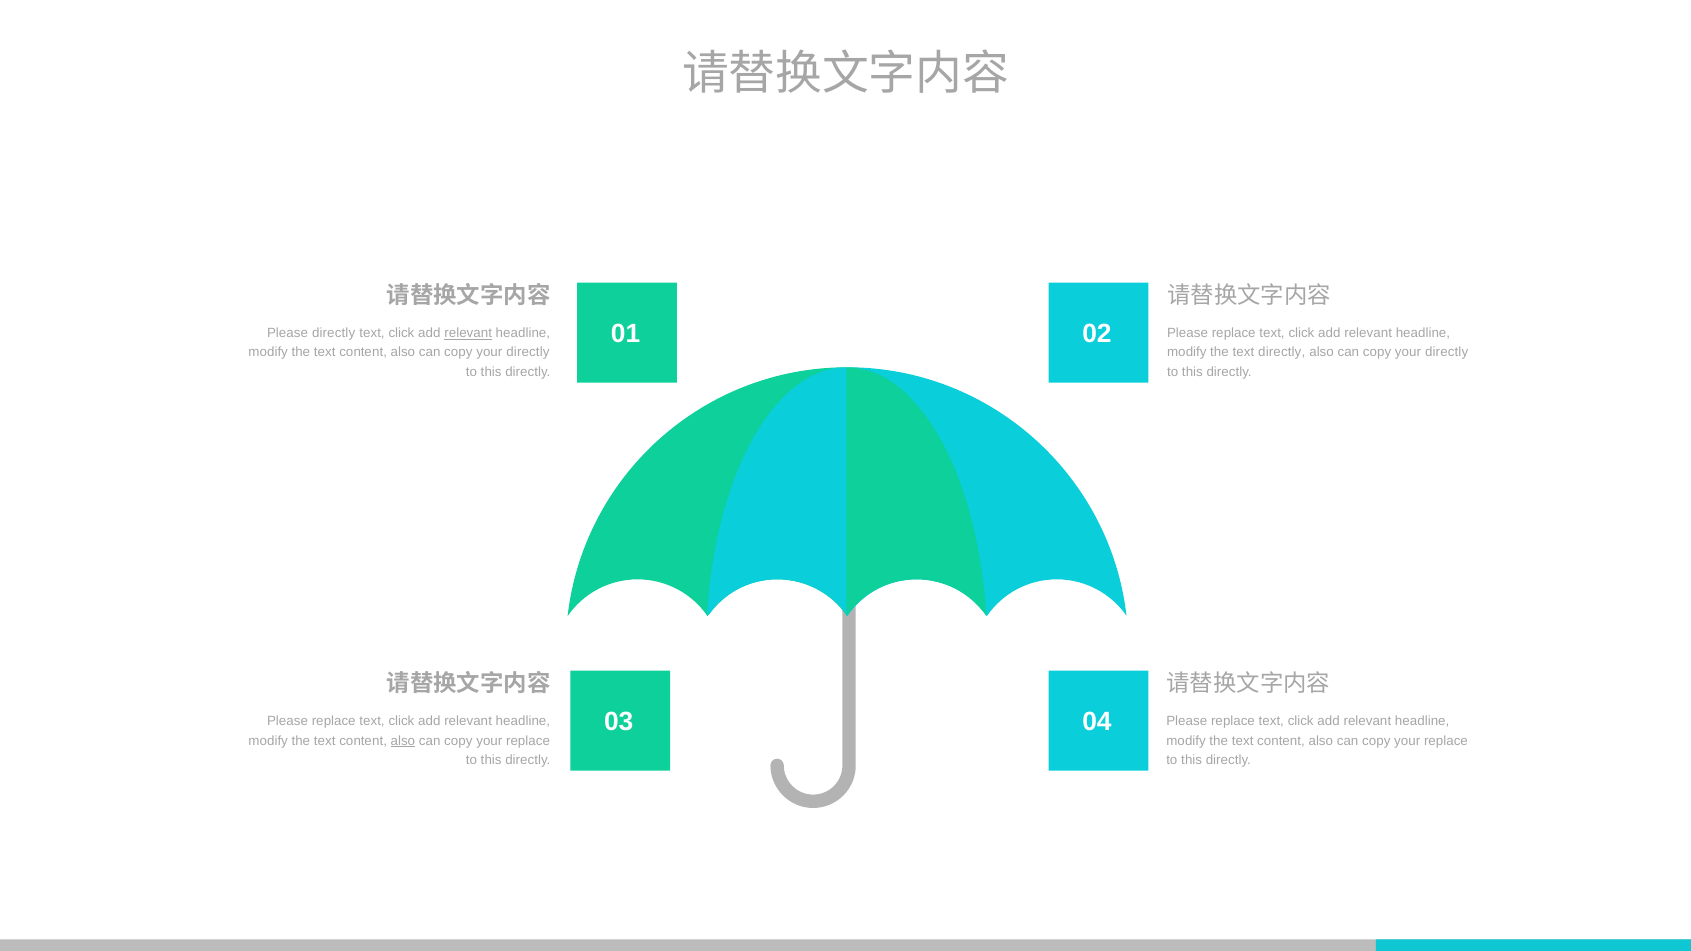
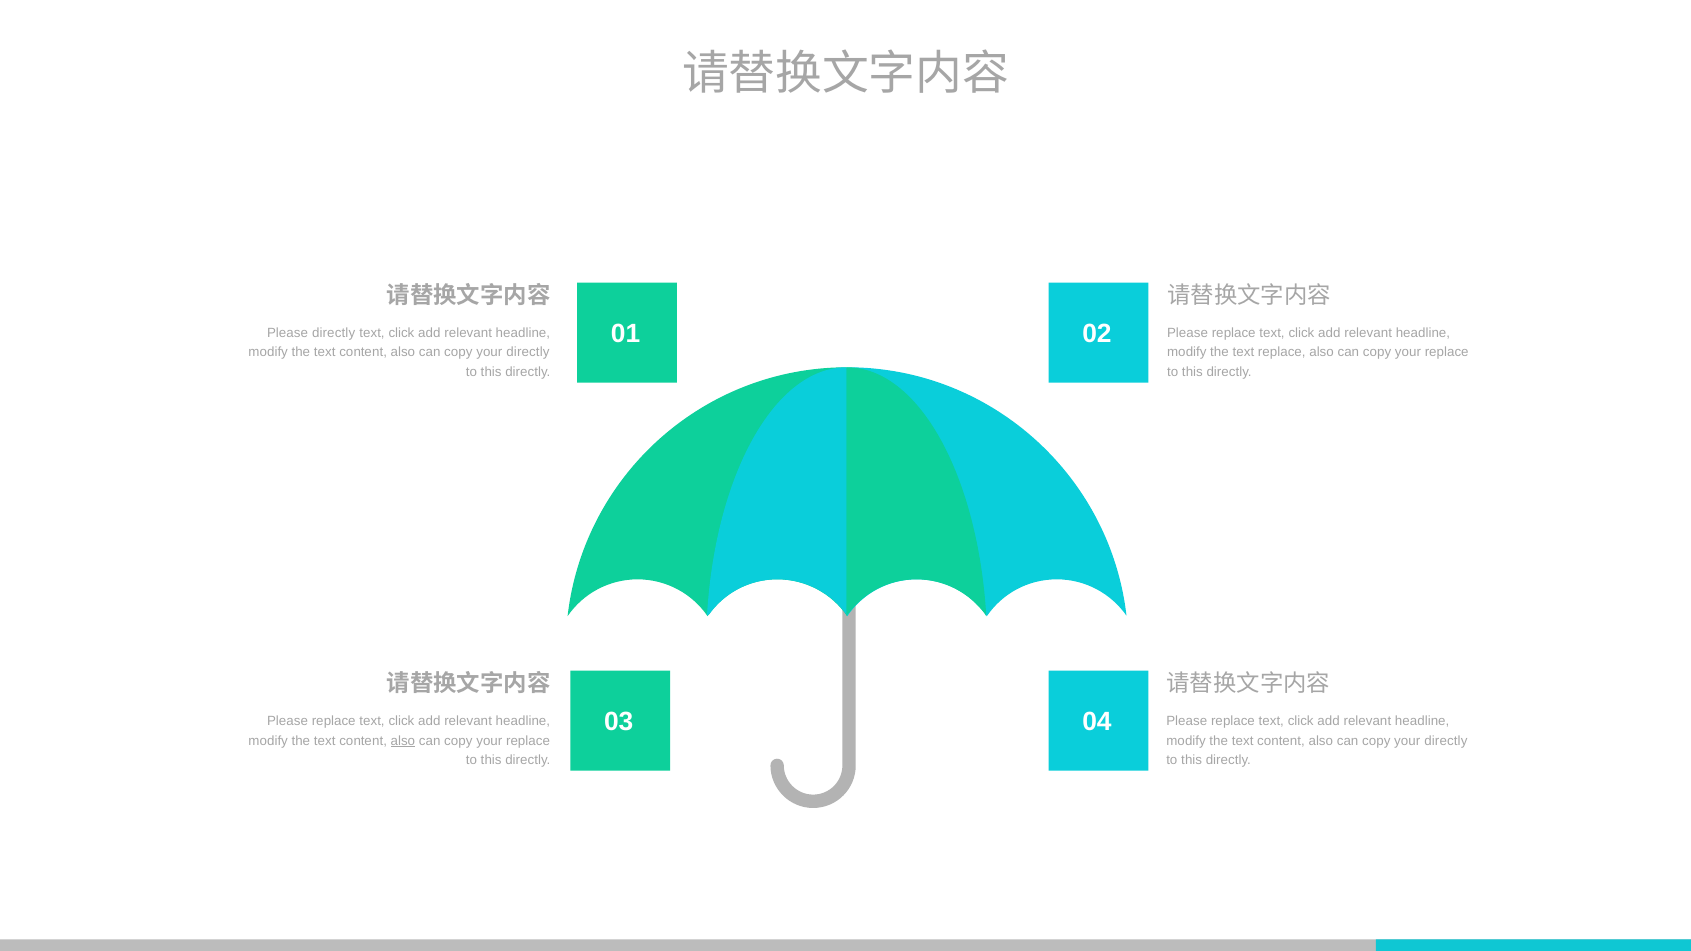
relevant underline: present -> none (468, 333)
text directly: directly -> replace (1282, 353)
directly: directly -> replace (1447, 353)
replace: replace -> directly (1446, 741)
